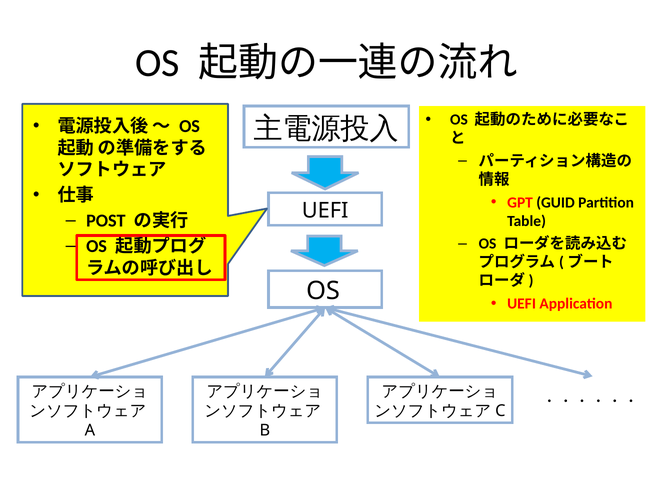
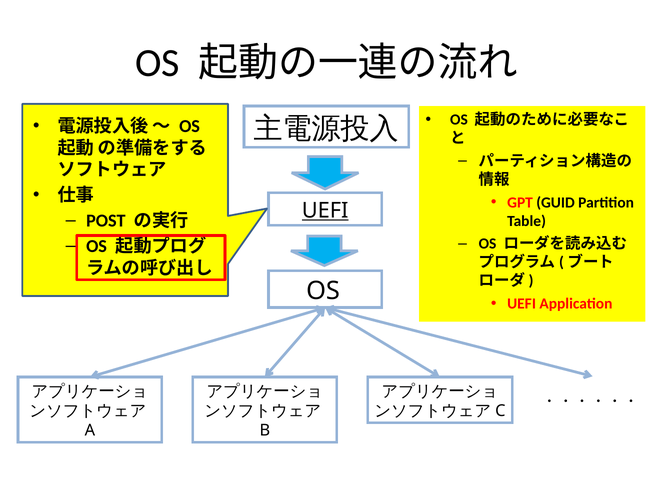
UEFI underline: none -> present (325, 211)
